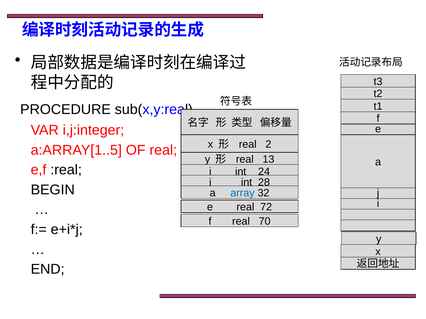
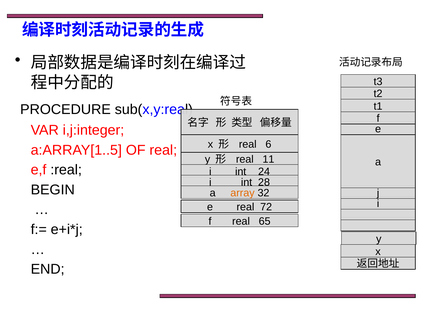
2: 2 -> 6 (268, 144)
13: 13 -> 11 (268, 160)
array colour: blue -> orange (242, 193)
70: 70 -> 65 (265, 222)
